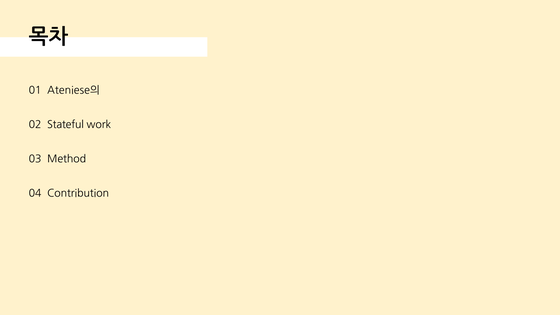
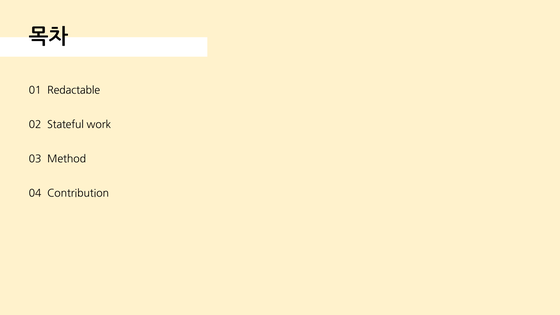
Ateniese의: Ateniese의 -> Redactable (74, 90)
